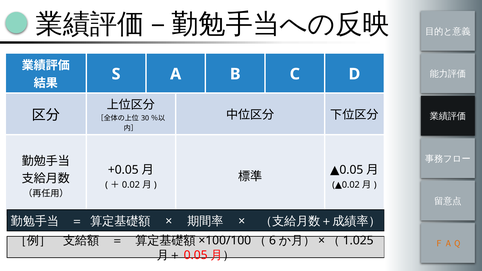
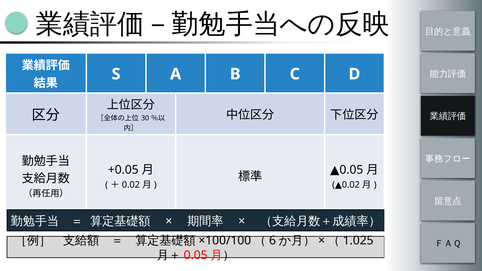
ＦＡＱ colour: orange -> black (448, 244)
